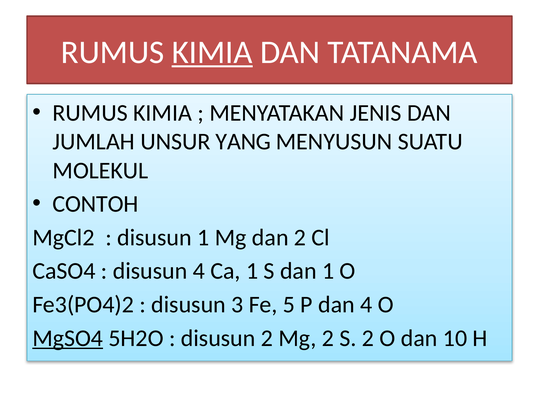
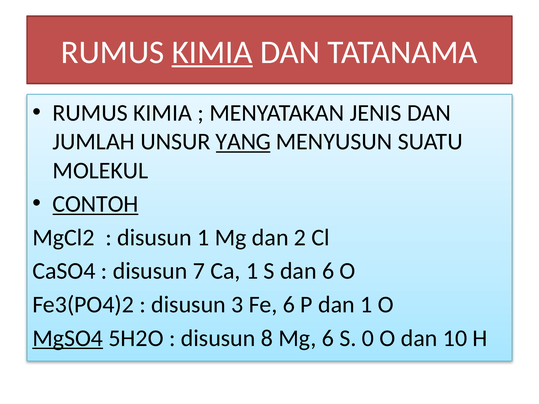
YANG underline: none -> present (243, 142)
CONTOH underline: none -> present (95, 204)
disusun 4: 4 -> 7 (199, 271)
dan 1: 1 -> 6 (328, 271)
Fe 5: 5 -> 6 (289, 305)
dan 4: 4 -> 1 (366, 305)
disusun 2: 2 -> 8 (267, 338)
Mg 2: 2 -> 6 (328, 338)
S 2: 2 -> 0 (368, 338)
